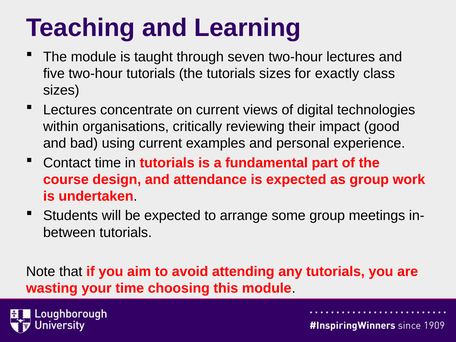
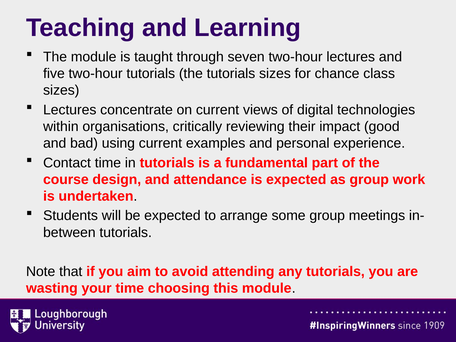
exactly: exactly -> chance (337, 74)
